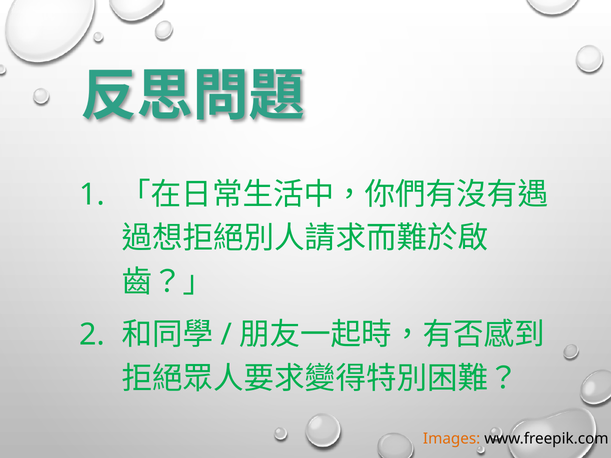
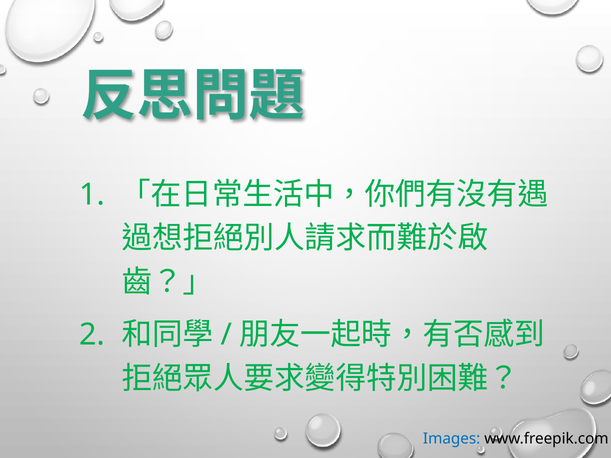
Images colour: orange -> blue (452, 439)
